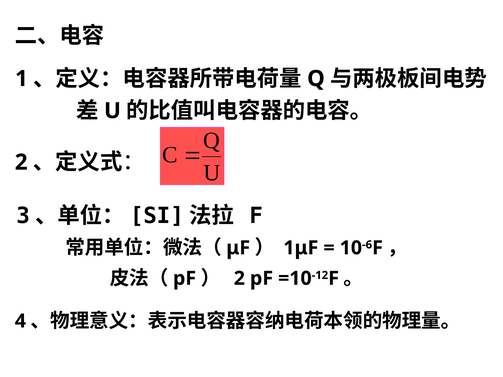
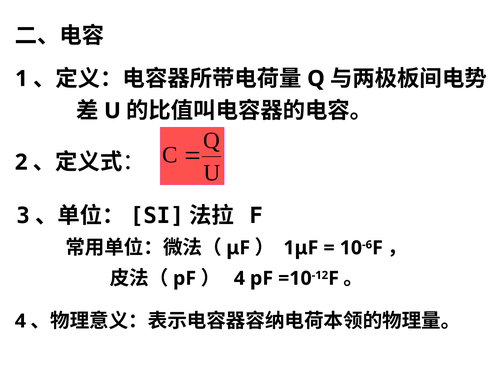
2: 2 -> 4 (239, 279)
